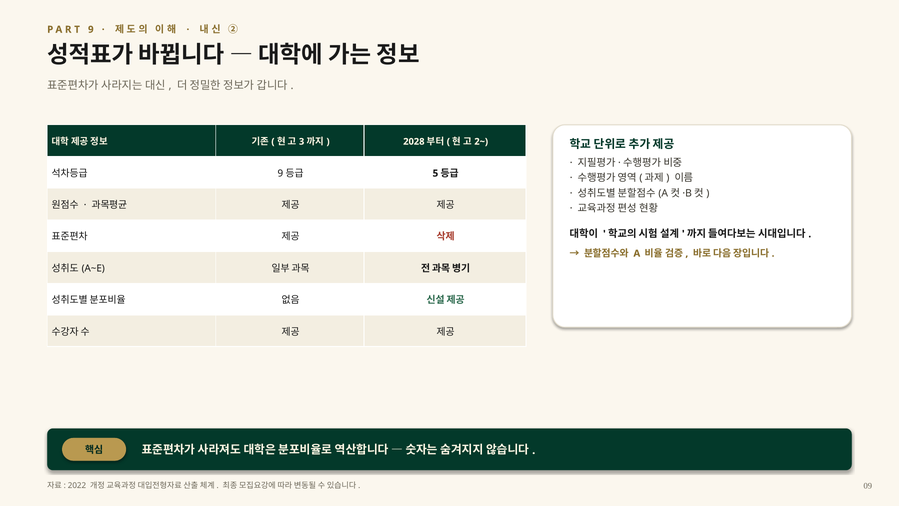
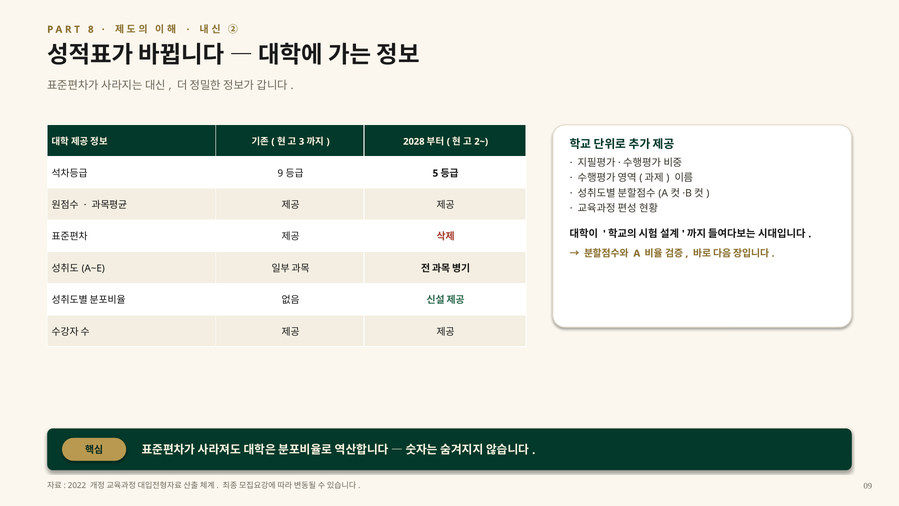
9: 9 -> 8 (91, 29)
